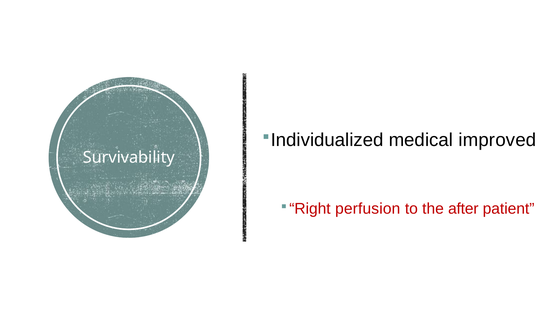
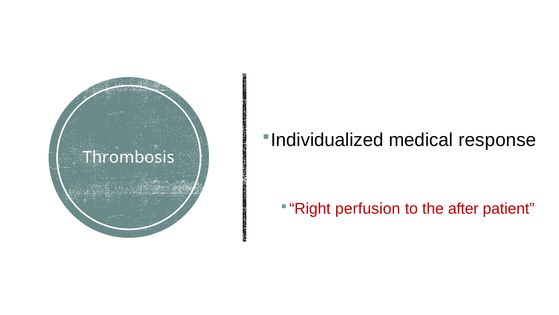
improved: improved -> response (497, 140)
Survivability: Survivability -> Thrombosis (129, 157)
